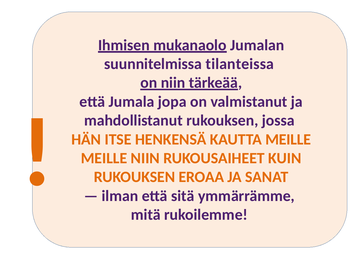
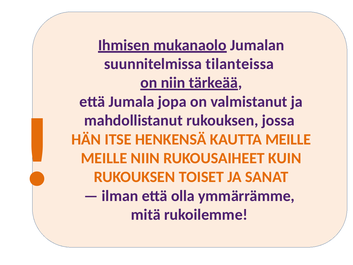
EROAA: EROAA -> TOISET (201, 177)
sitä: sitä -> olla (183, 196)
